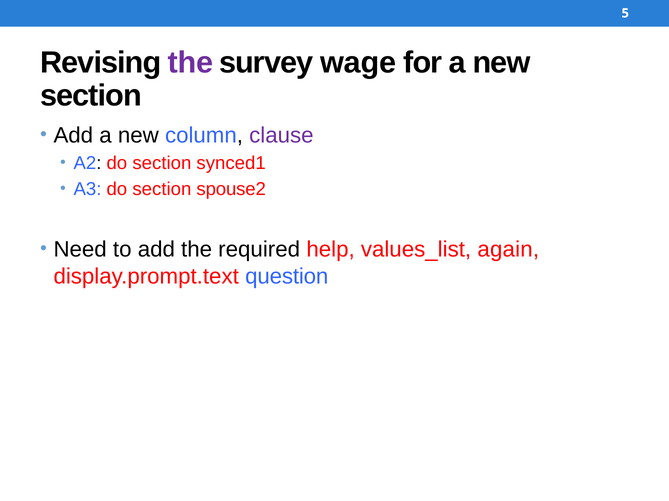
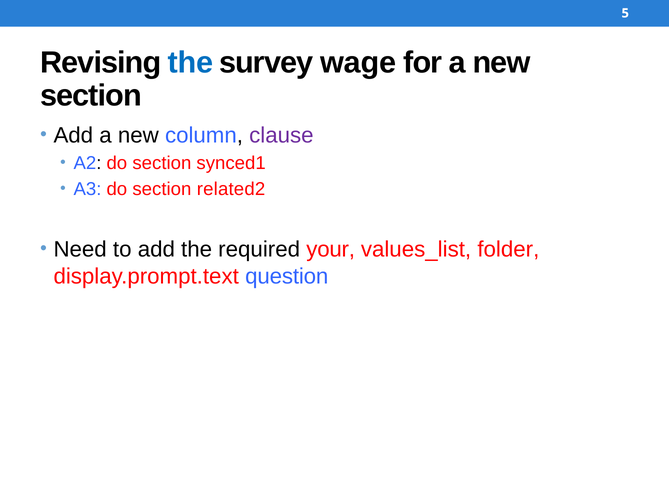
the colour: purple -> blue (190, 63)
spouse2: spouse2 -> related2 (231, 189)
help: help -> your (331, 250)
again: again -> folder (508, 250)
